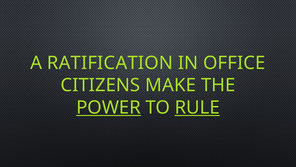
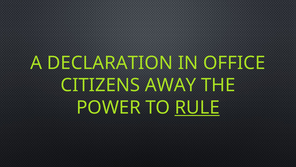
RATIFICATION: RATIFICATION -> DECLARATION (110, 63)
MAKE: MAKE -> AWAY (171, 85)
POWER underline: present -> none (108, 107)
